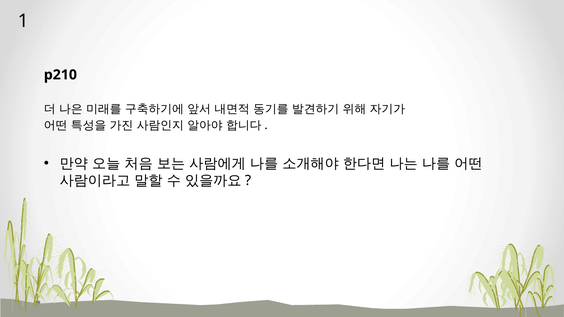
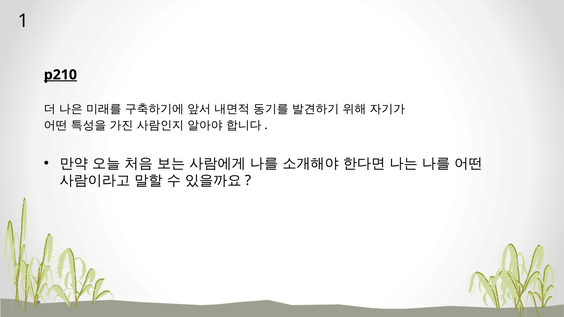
p210 underline: none -> present (60, 75)
